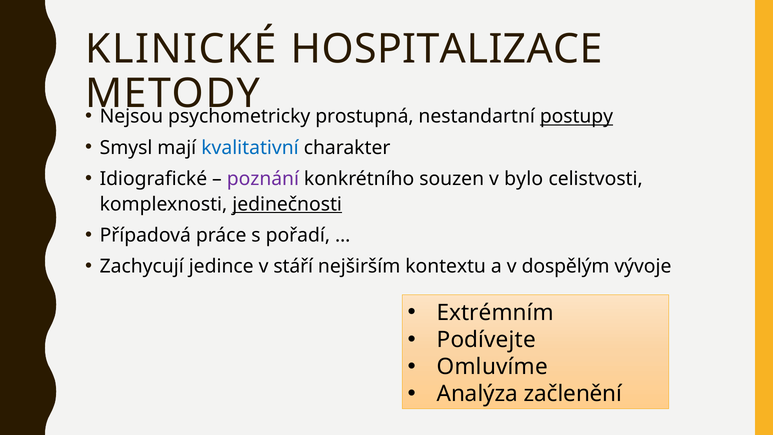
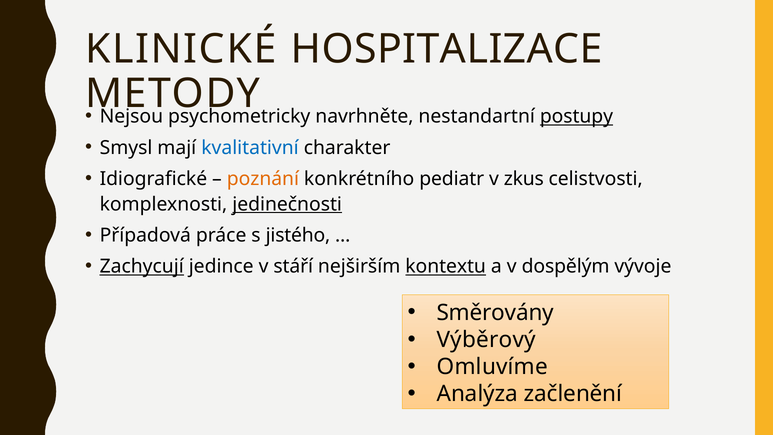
prostupná: prostupná -> navrhněte (364, 116)
poznání colour: purple -> orange (263, 179)
souzen: souzen -> pediatr (452, 179)
bylo: bylo -> zkus (524, 179)
pořadí: pořadí -> jistého (298, 235)
Zachycují underline: none -> present (142, 266)
kontextu underline: none -> present (446, 266)
Extrémním: Extrémním -> Směrovány (495, 313)
Podívejte: Podívejte -> Výběrový (486, 340)
